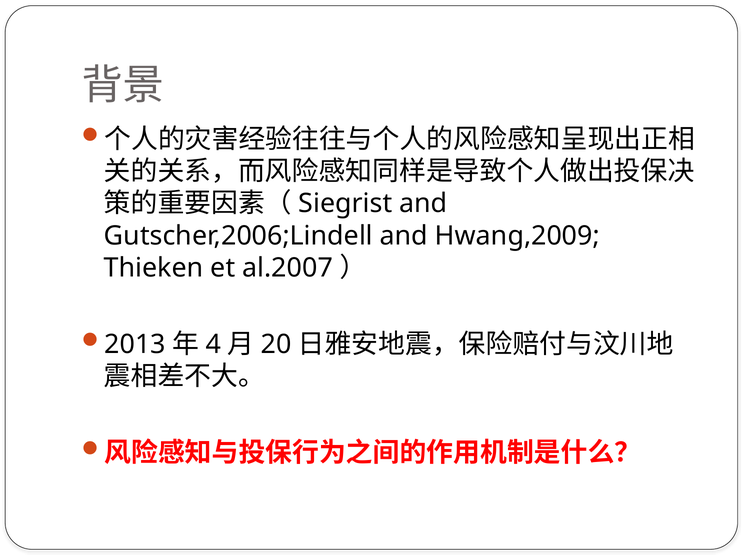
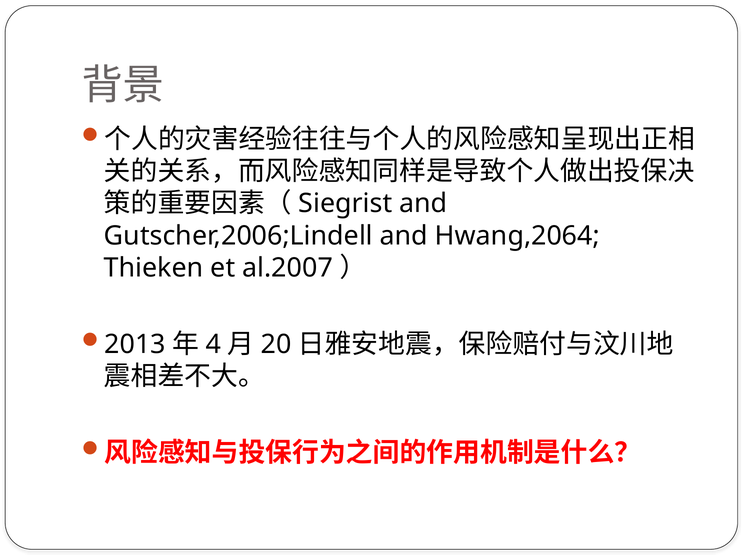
Hwang,2009: Hwang,2009 -> Hwang,2064 (517, 236)
